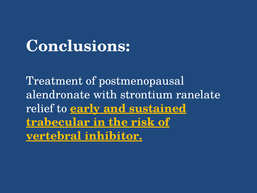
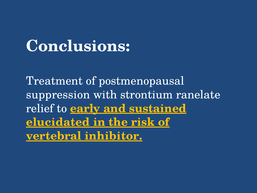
alendronate: alendronate -> suppression (58, 95)
trabecular: trabecular -> elucidated (58, 122)
